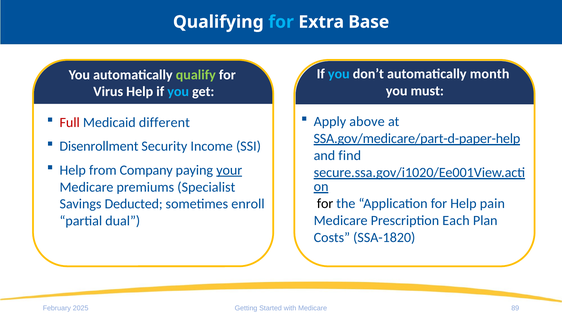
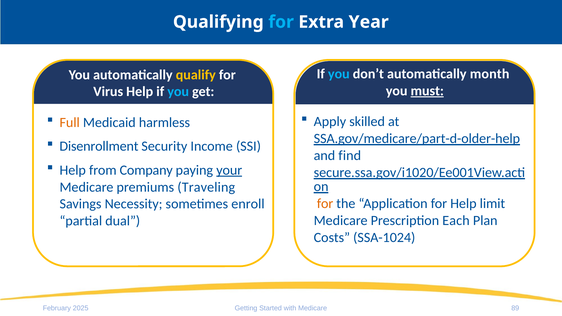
Base: Base -> Year (369, 22)
qualify colour: light green -> yellow (196, 75)
must underline: none -> present (427, 91)
above: above -> skilled (367, 122)
Full colour: red -> orange (70, 123)
different: different -> harmless (164, 123)
SSA.gov/medicare/part-d-paper-help: SSA.gov/medicare/part-d-paper-help -> SSA.gov/medicare/part-d-older-help (417, 139)
Specialist: Specialist -> Traveling (206, 187)
for colour: black -> orange (325, 204)
pain: pain -> limit (492, 204)
Deducted: Deducted -> Necessity (134, 204)
SSA-1820: SSA-1820 -> SSA-1024 (384, 237)
